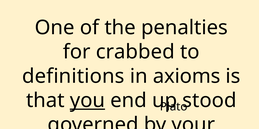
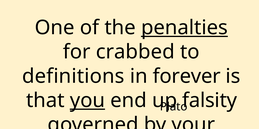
penalties underline: none -> present (184, 28)
axioms: axioms -> forever (187, 76)
stood: stood -> falsity (210, 101)
